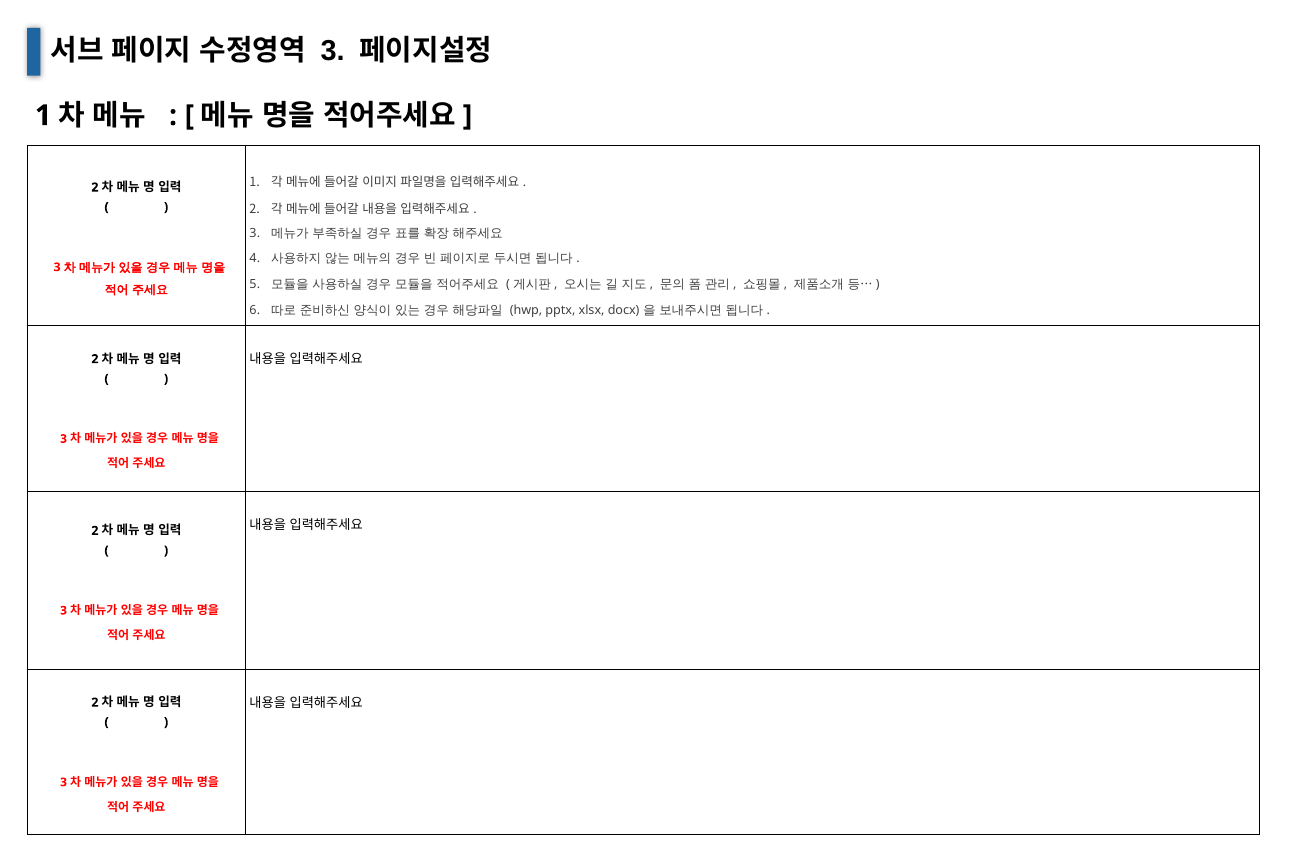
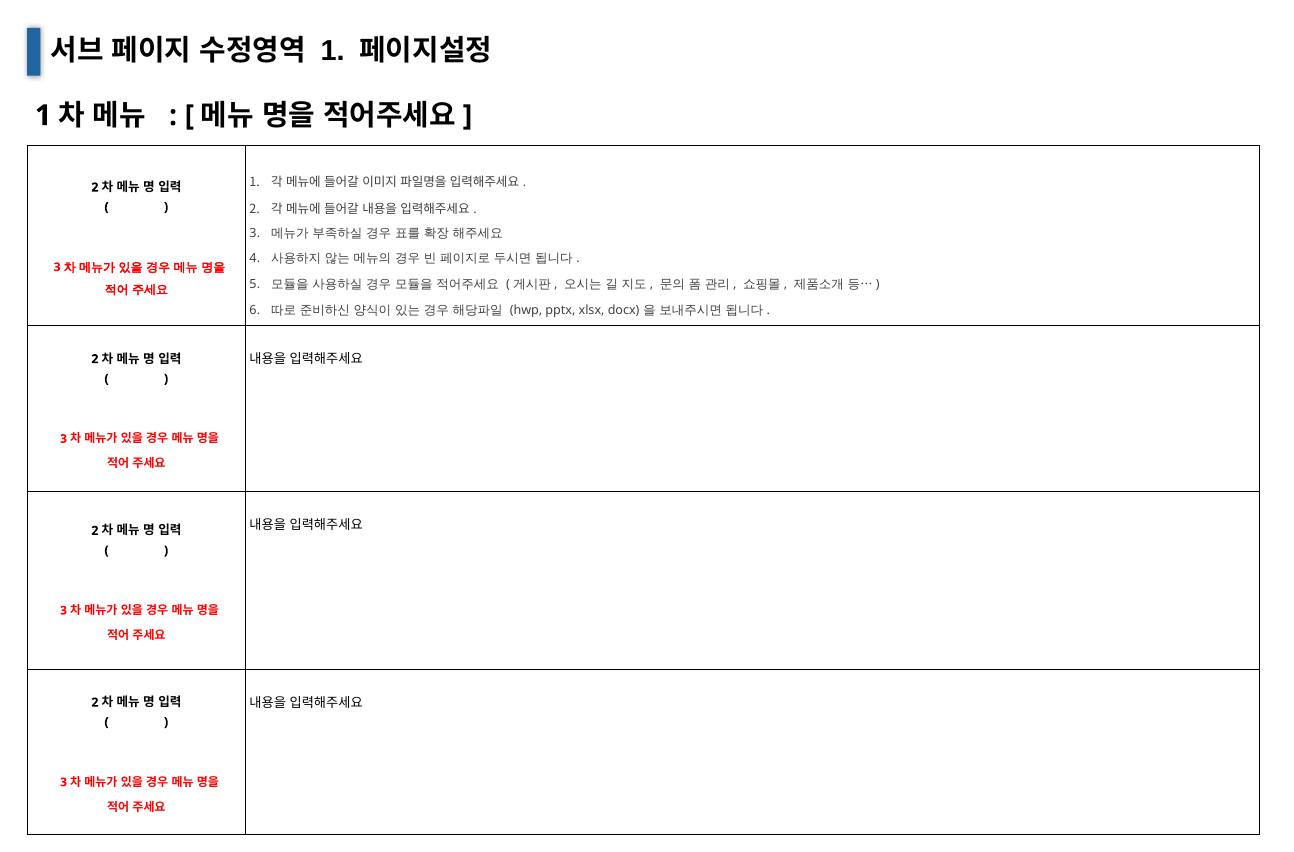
3: 3 -> 1 (333, 51)
